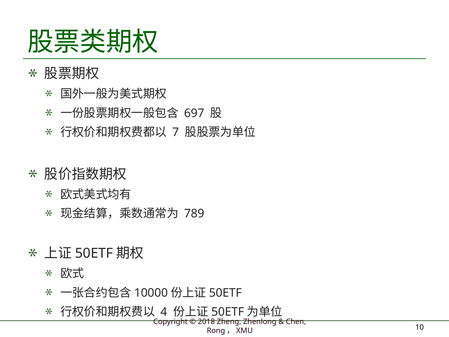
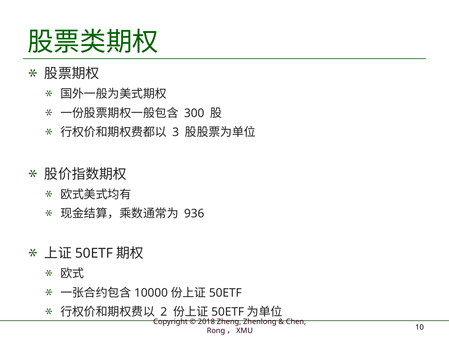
697: 697 -> 300 (194, 113)
7: 7 -> 3 (176, 132)
789: 789 -> 936 (194, 214)
4: 4 -> 2 (164, 312)
